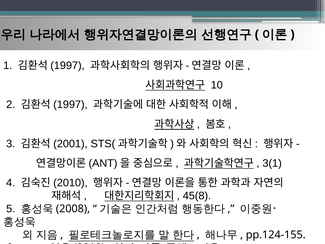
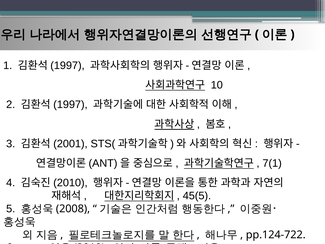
3(1: 3(1 -> 7(1 (272, 163)
45(8: 45(8 -> 45(5 (197, 196)
pp.124-155: pp.124-155 -> pp.124-722 (276, 235)
